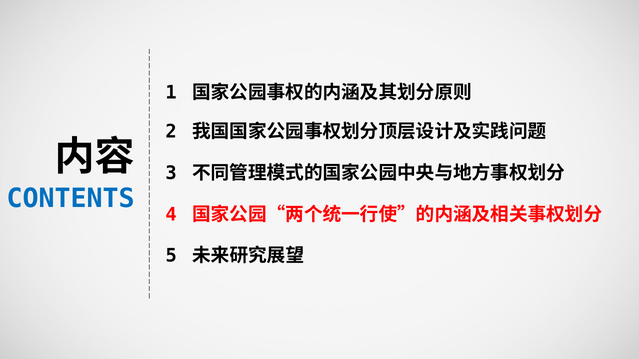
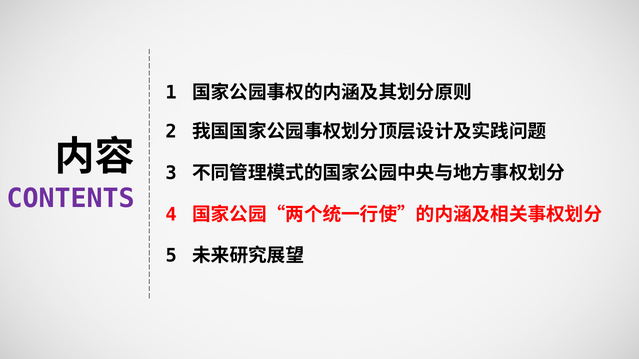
CONTENTS colour: blue -> purple (71, 199)
